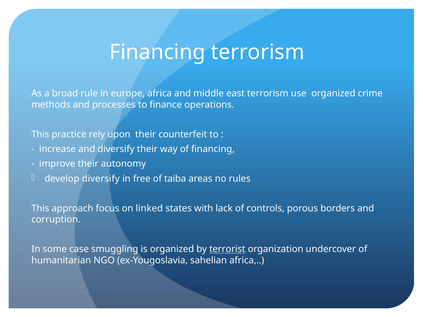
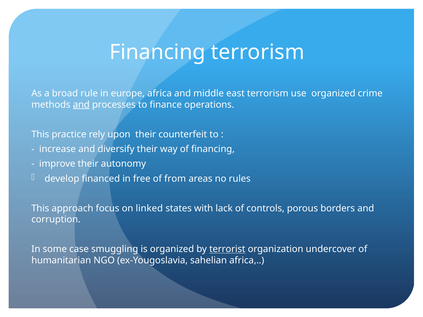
and underline: none -> present (81, 105)
develop diversify: diversify -> financed (101, 179)
taiba: taiba -> from (175, 179)
